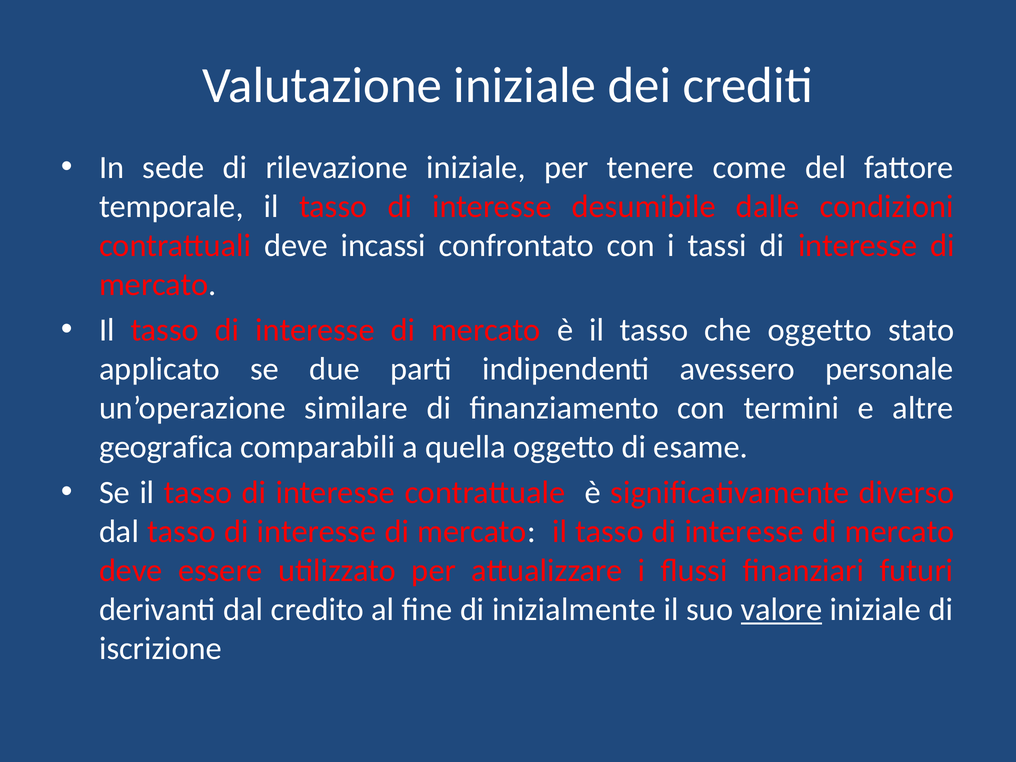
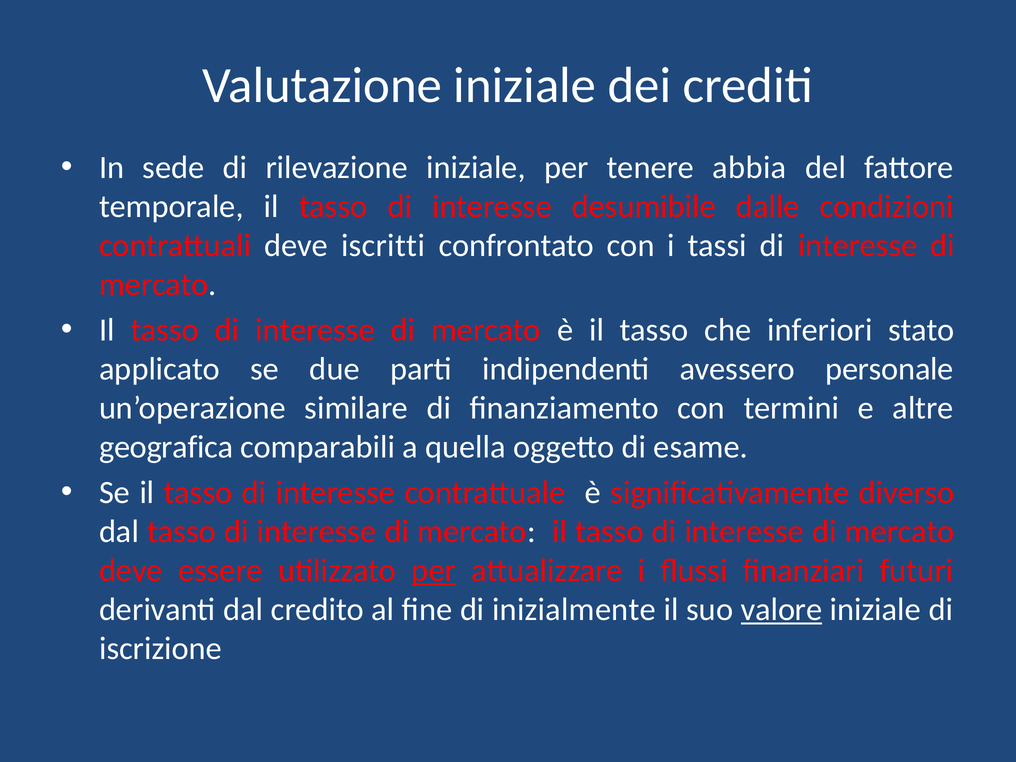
come: come -> abbia (749, 168)
incassi: incassi -> iscritti (383, 246)
che oggetto: oggetto -> inferiori (820, 330)
per underline: none -> present (434, 570)
